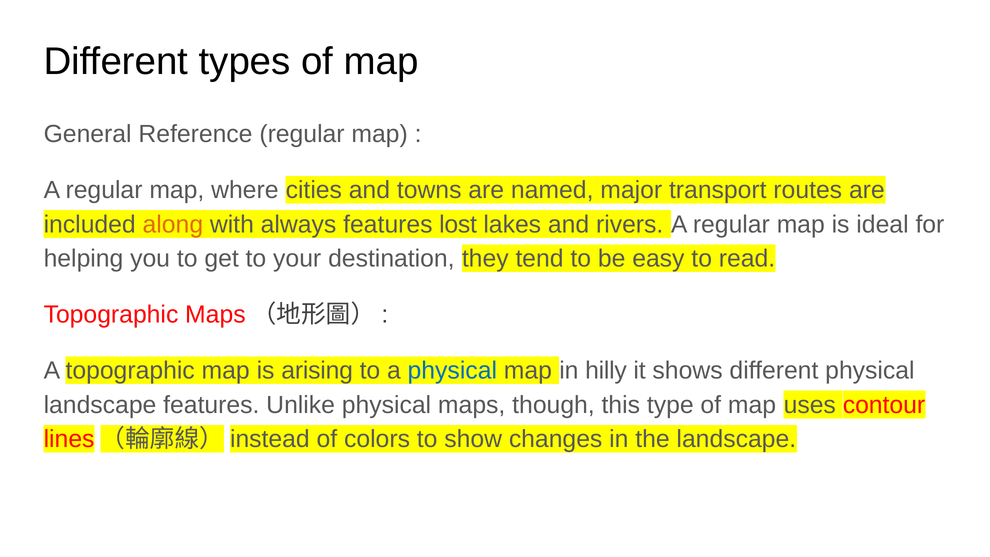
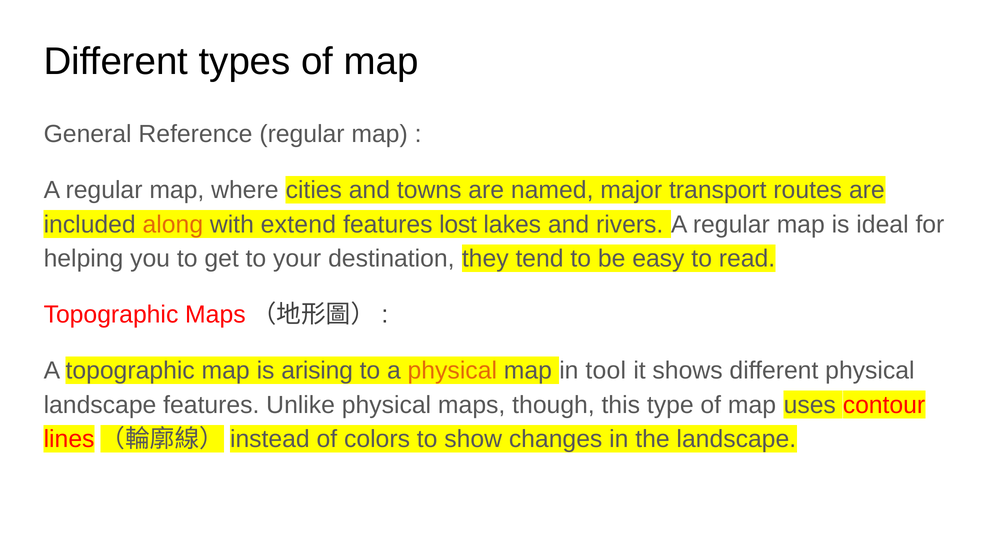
always: always -> extend (298, 224)
physical colour: blue -> orange (452, 371)
hilly: hilly -> tool (606, 371)
